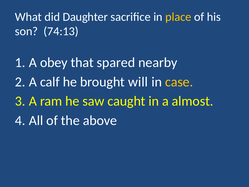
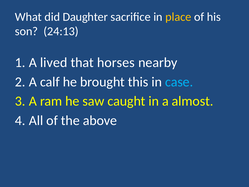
74:13: 74:13 -> 24:13 (61, 31)
obey: obey -> lived (54, 62)
spared: spared -> horses (116, 62)
will: will -> this (138, 82)
case colour: yellow -> light blue (179, 82)
